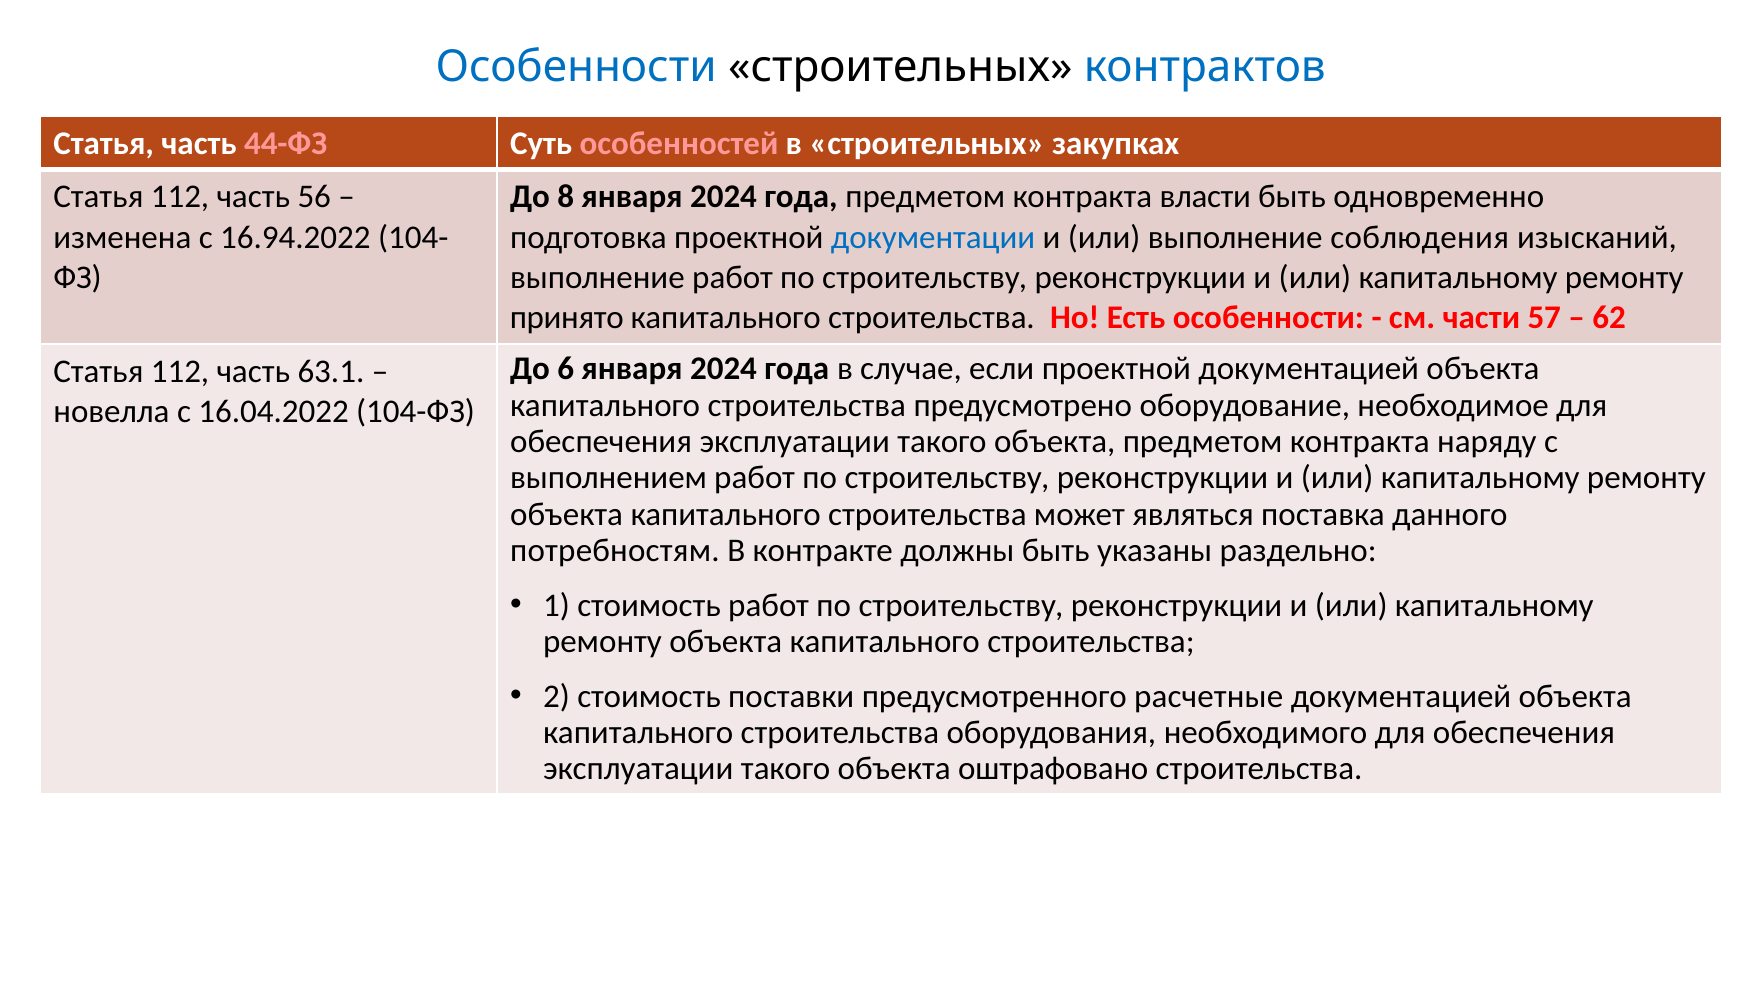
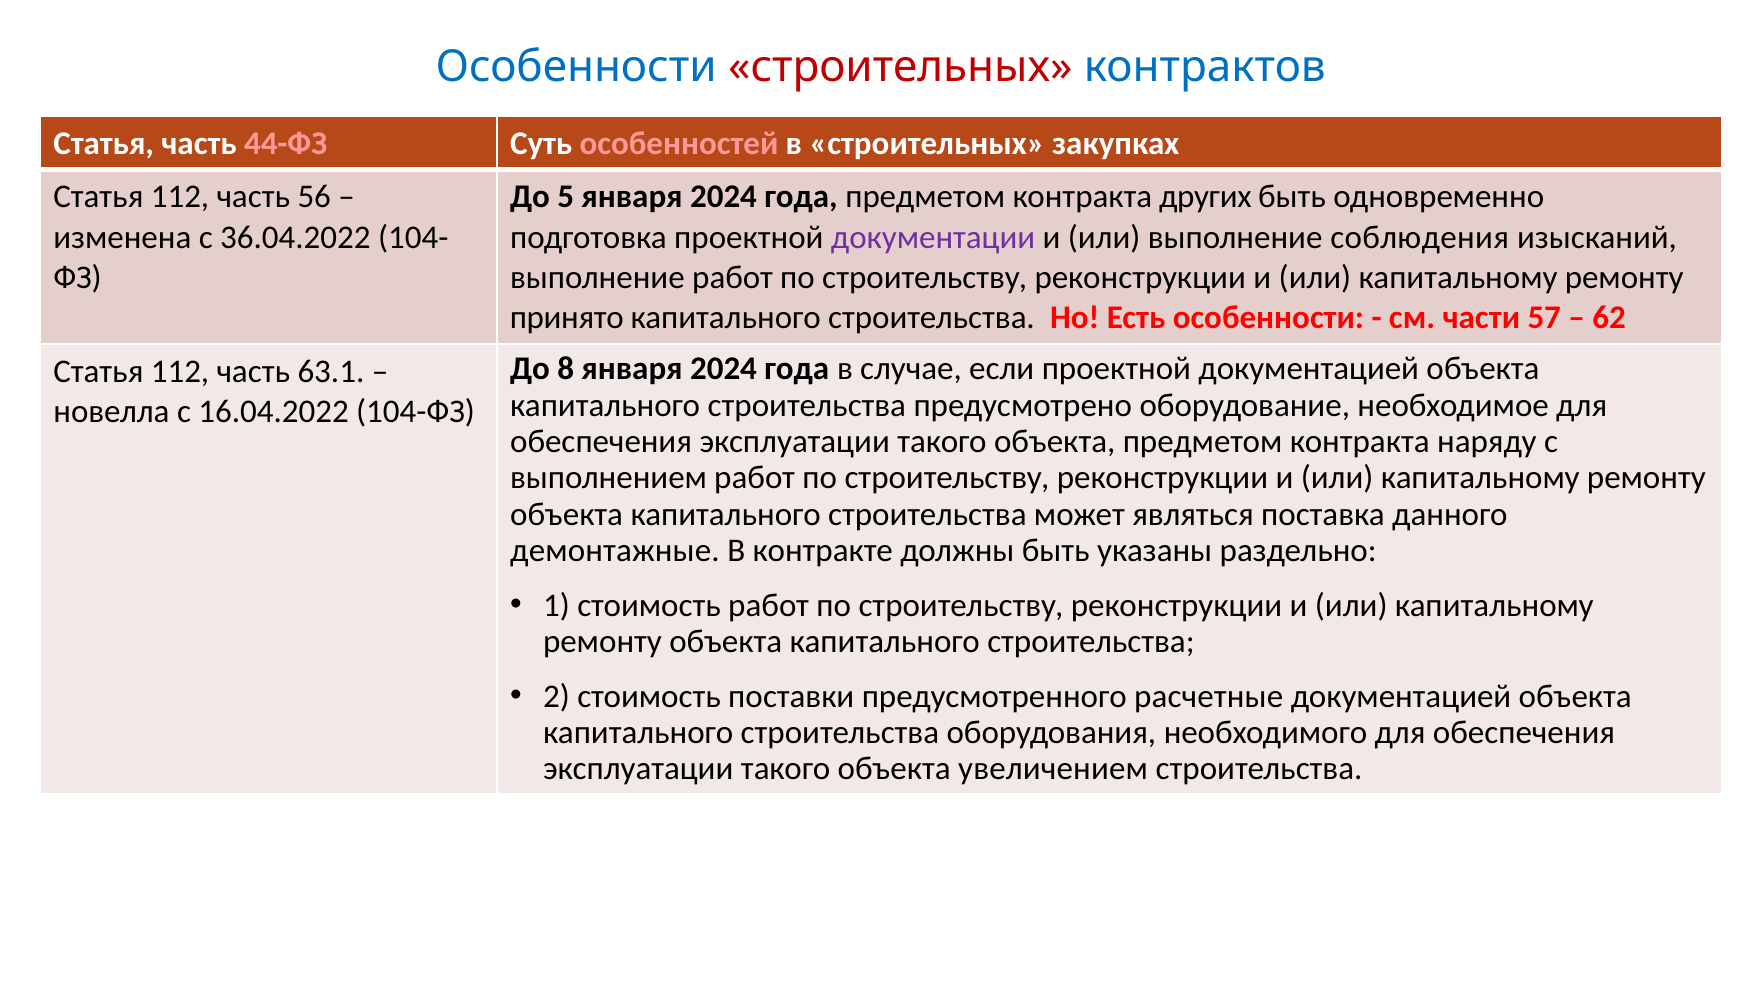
строительных colour: black -> red (900, 67)
8: 8 -> 5 (566, 197)
власти: власти -> других (1205, 197)
16.94.2022: 16.94.2022 -> 36.04.2022 (295, 237)
документации colour: blue -> purple (933, 237)
6: 6 -> 8 (566, 369)
потребностям: потребностям -> демонтажные (615, 551)
оштрафовано: оштрафовано -> увеличением (1053, 769)
